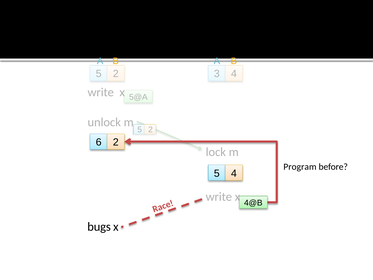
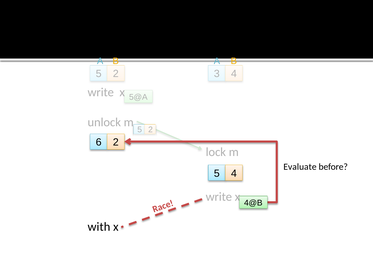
Program: Program -> Evaluate (300, 167)
bugs: bugs -> with (99, 226)
